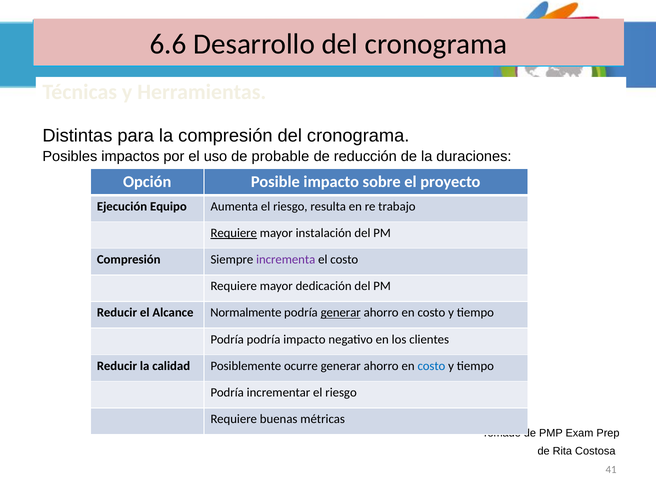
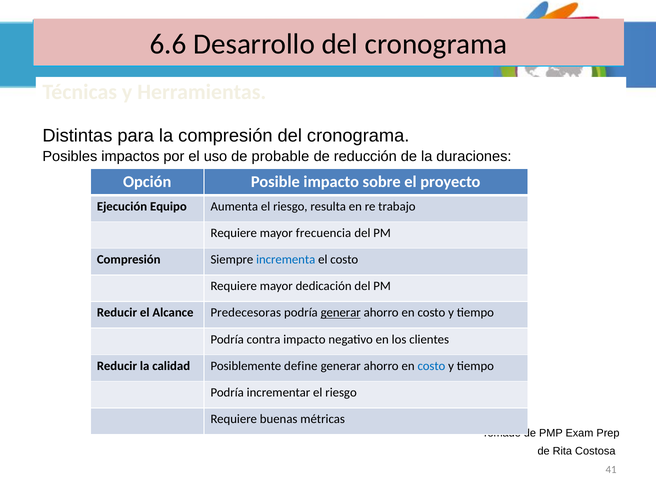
Requiere underline: present -> none (234, 233)
instalación: instalación -> frecuencia (324, 233)
incrementa colour: purple -> blue (286, 260)
Normalmente: Normalmente -> Predecesoras (246, 313)
Podría podría: podría -> contra (264, 339)
ocurre: ocurre -> define (301, 366)
